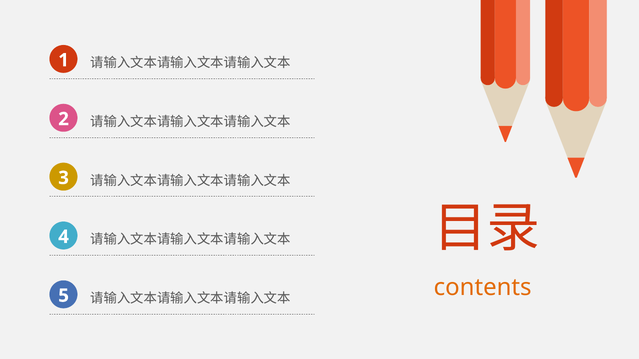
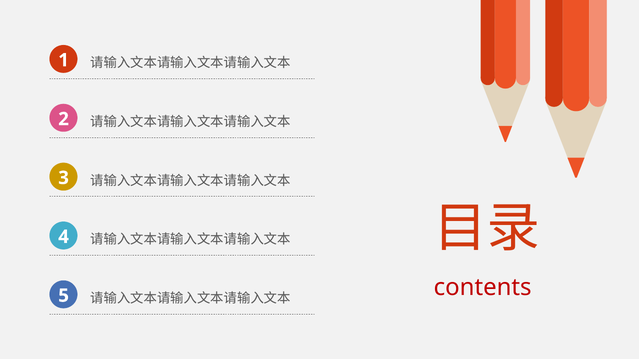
contents colour: orange -> red (483, 288)
